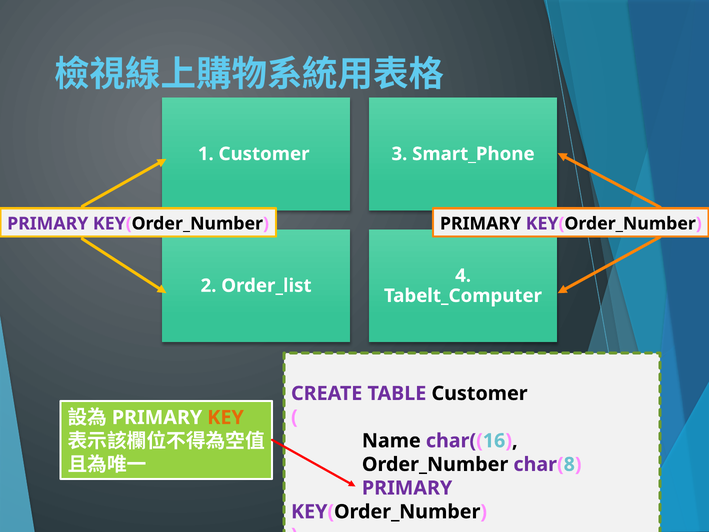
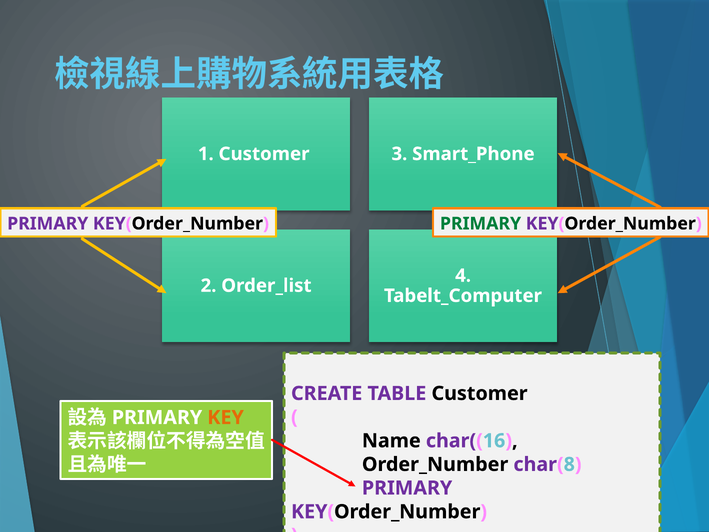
PRIMARY colour: black -> green (481, 223)
